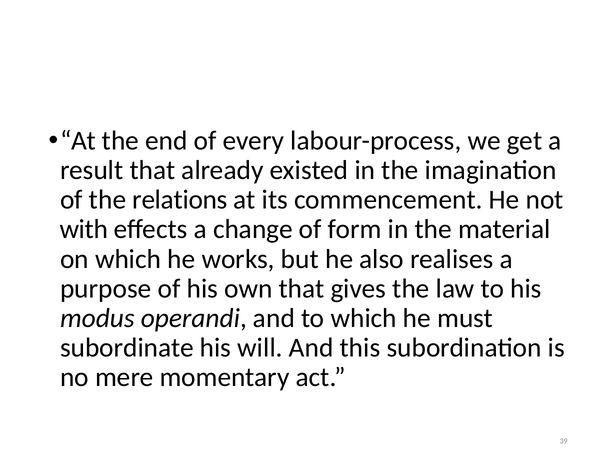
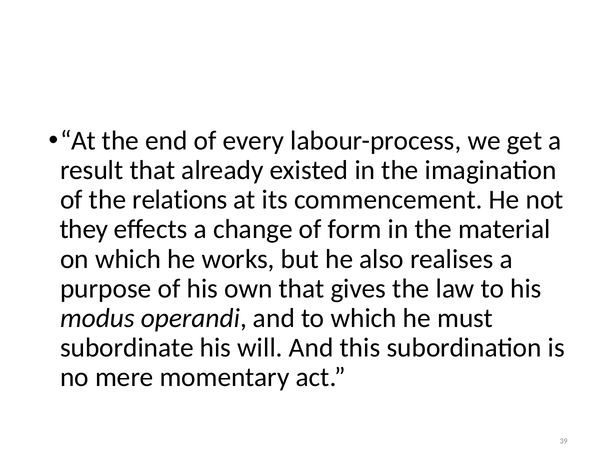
with: with -> they (84, 229)
